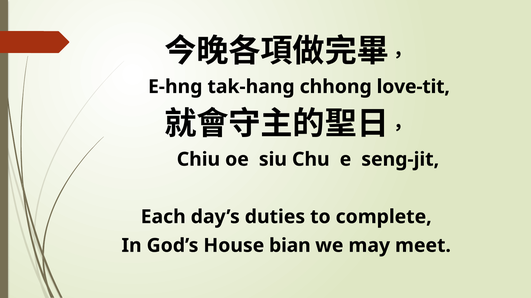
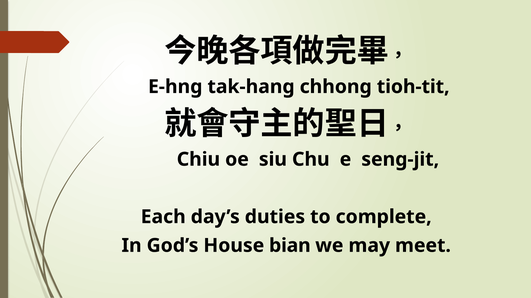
love-tit: love-tit -> tioh-tit (413, 87)
